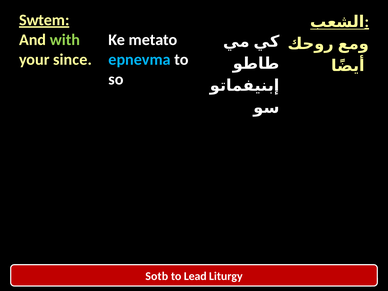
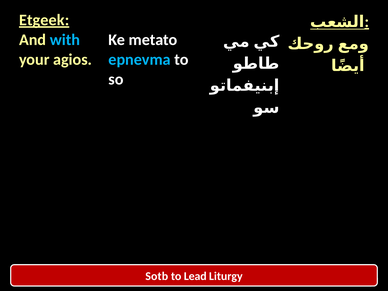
Swtem: Swtem -> Etgeek (44, 20)
with colour: light green -> light blue (65, 40)
since: since -> agios (73, 59)
